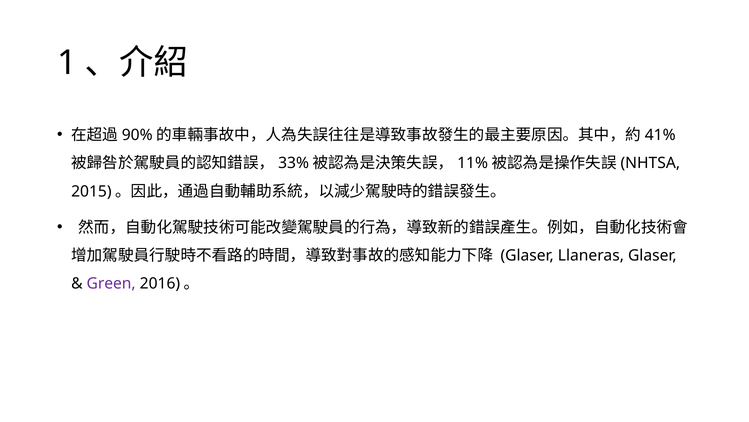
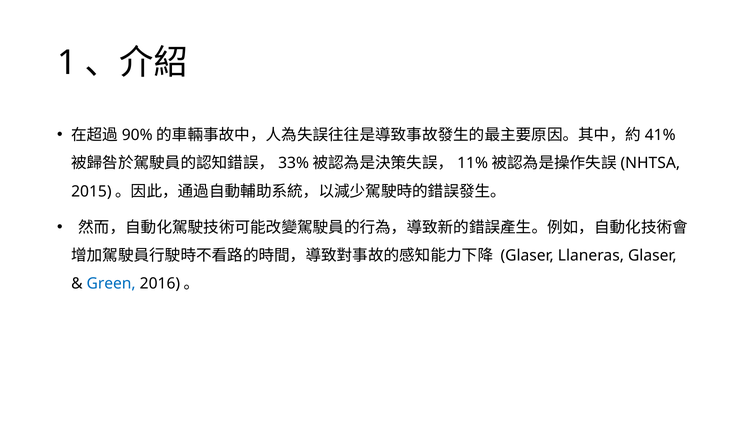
Green colour: purple -> blue (111, 283)
